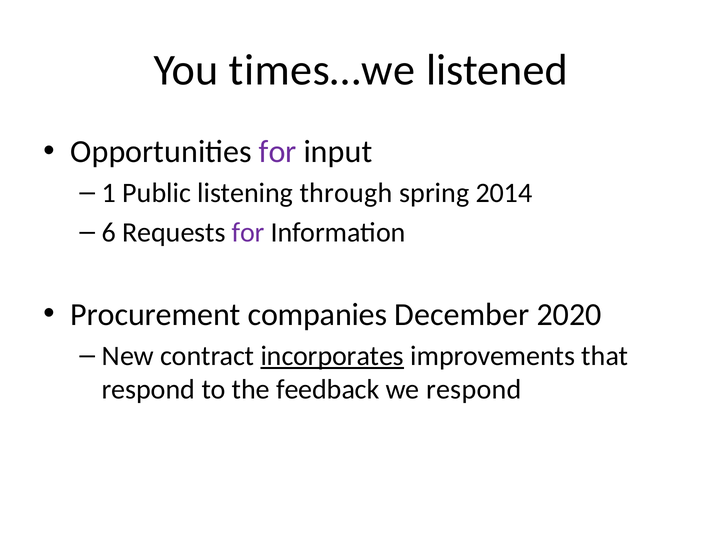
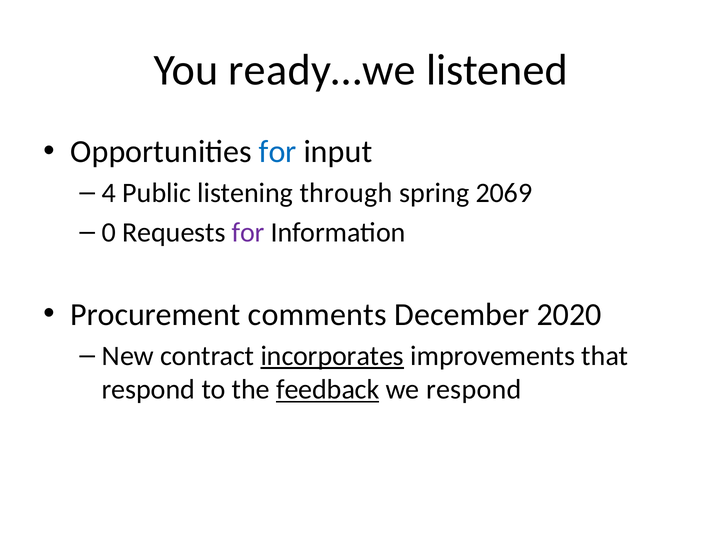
times…we: times…we -> ready…we (322, 70)
for colour: purple -> blue (278, 151)
1: 1 -> 4 (109, 193)
2014: 2014 -> 2069 (504, 193)
6: 6 -> 0 (109, 232)
companies: companies -> comments (317, 314)
feedback underline: none -> present (328, 389)
